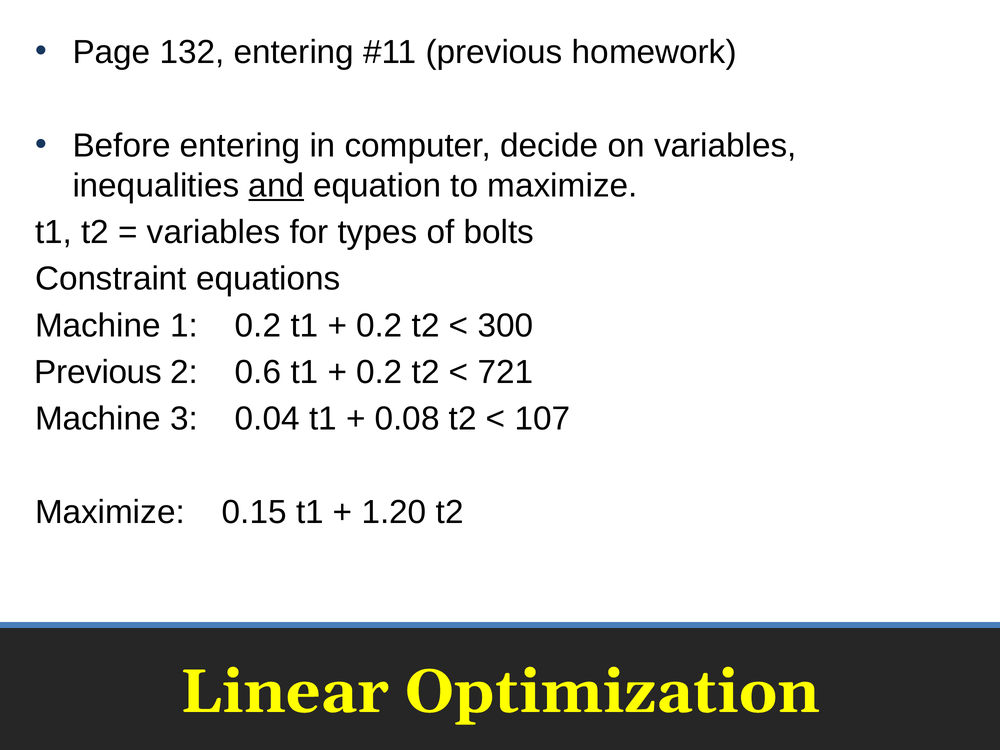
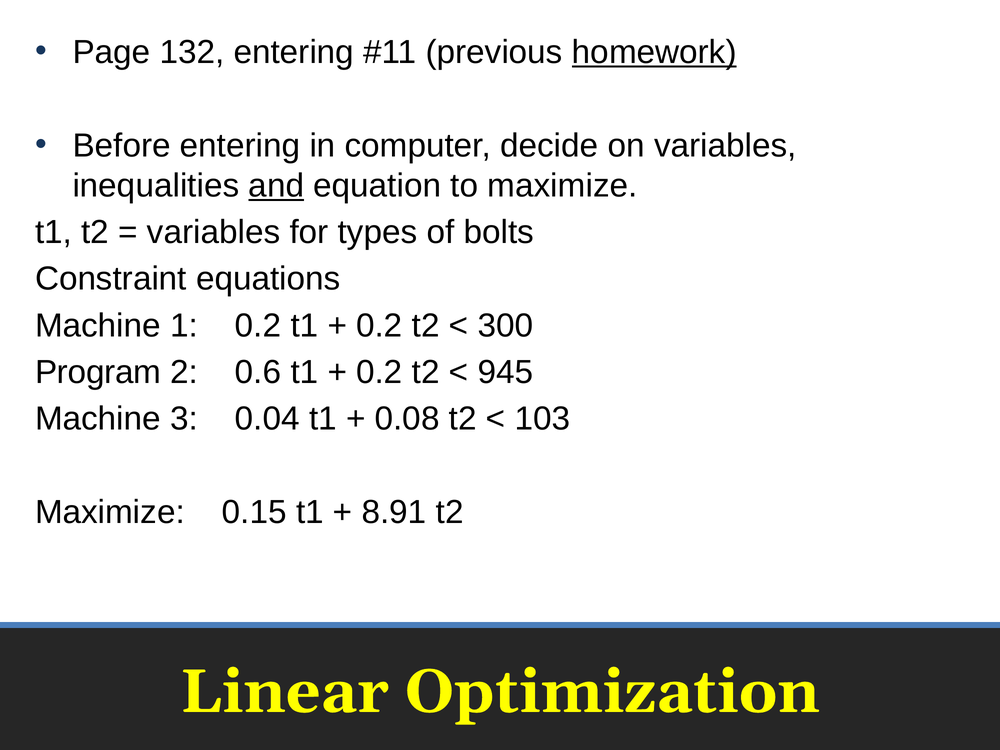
homework underline: none -> present (654, 52)
Previous: Previous -> Program (98, 372)
721: 721 -> 945 (505, 372)
107: 107 -> 103 (542, 419)
1.20: 1.20 -> 8.91 (394, 512)
